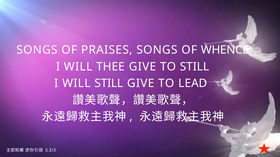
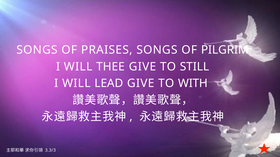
WHENCE: WHENCE -> PILGRIM (225, 50)
WILL STILL: STILL -> LEAD (109, 84)
LEAD: LEAD -> WITH (193, 84)
